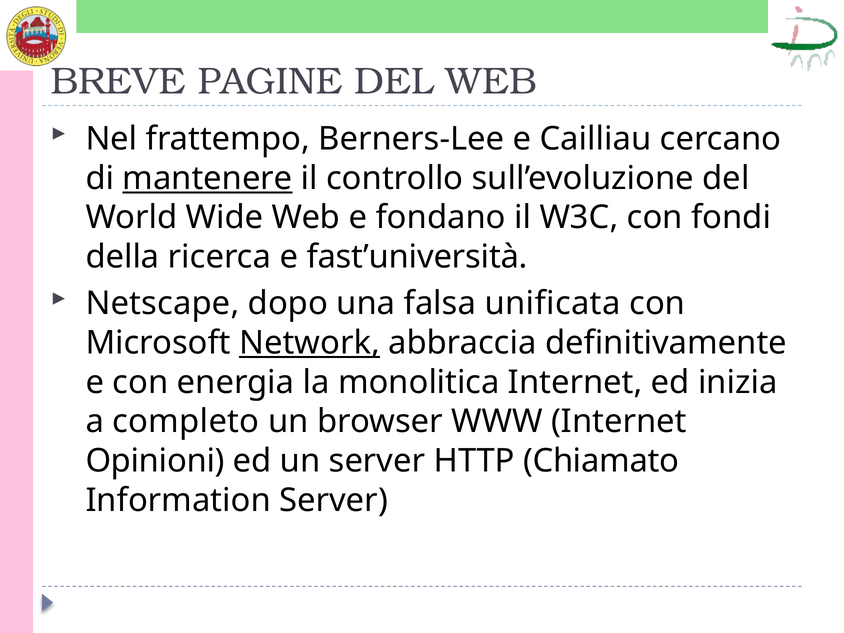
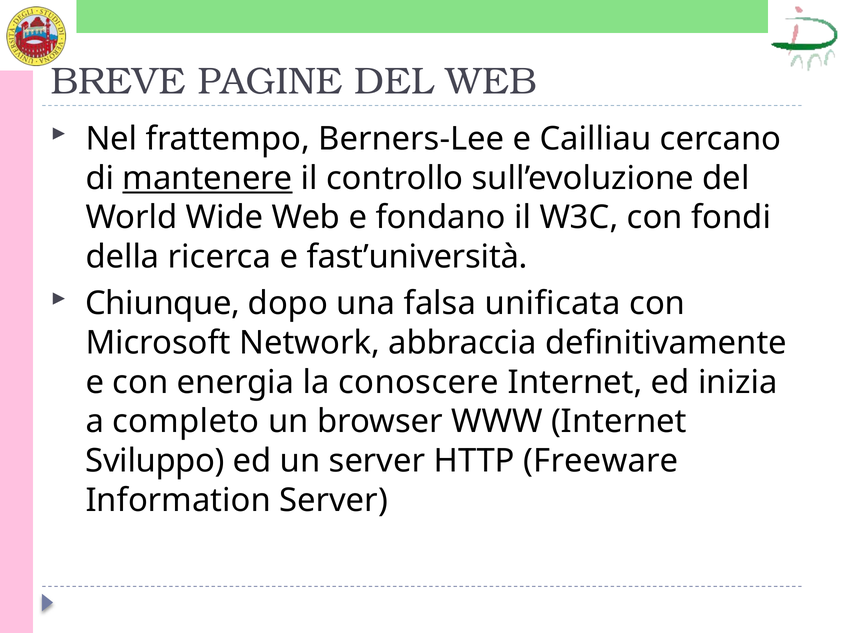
Netscape: Netscape -> Chiunque (163, 303)
Network underline: present -> none (310, 343)
monolitica: monolitica -> conoscere (419, 382)
Opinioni: Opinioni -> Sviluppo (155, 461)
Chiamato: Chiamato -> Freeware (601, 461)
